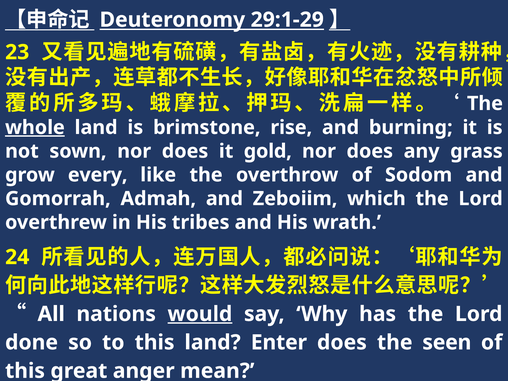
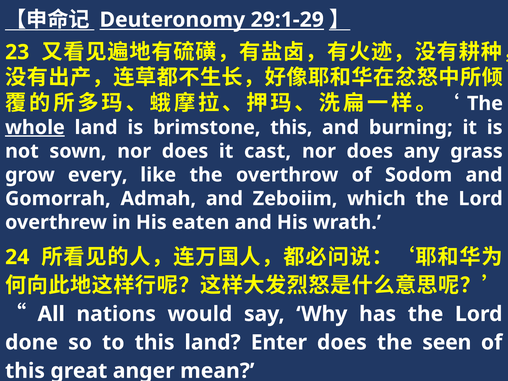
brimstone rise: rise -> this (291, 127)
gold: gold -> cast (268, 151)
tribes: tribes -> eaten (201, 222)
would underline: present -> none (200, 314)
